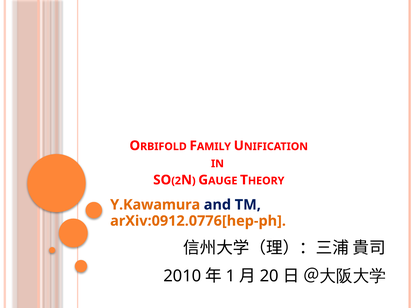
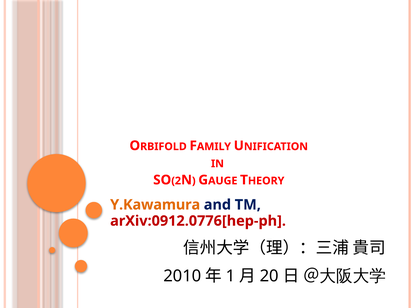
arXiv:0912.0776[hep-ph colour: orange -> red (198, 221)
